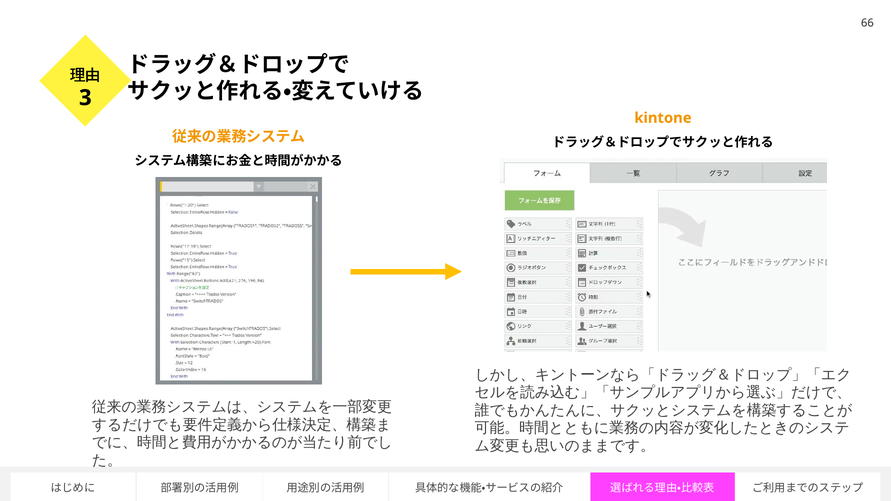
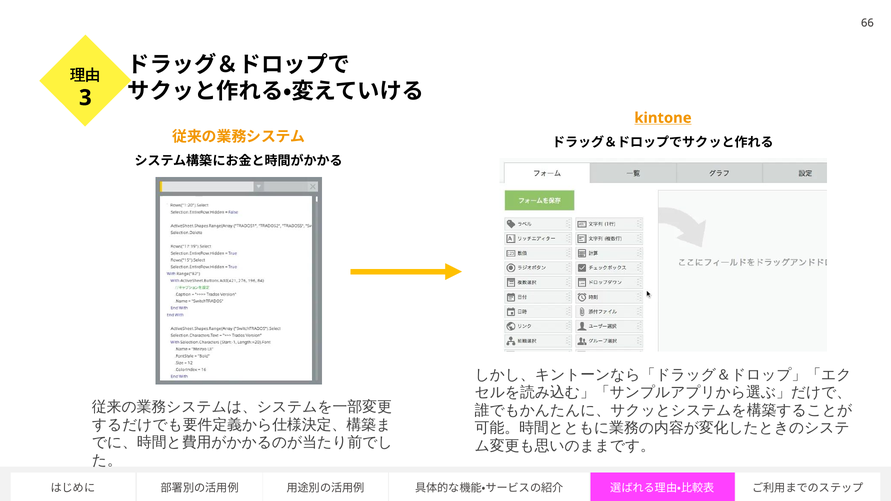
kintone underline: none -> present (663, 118)
